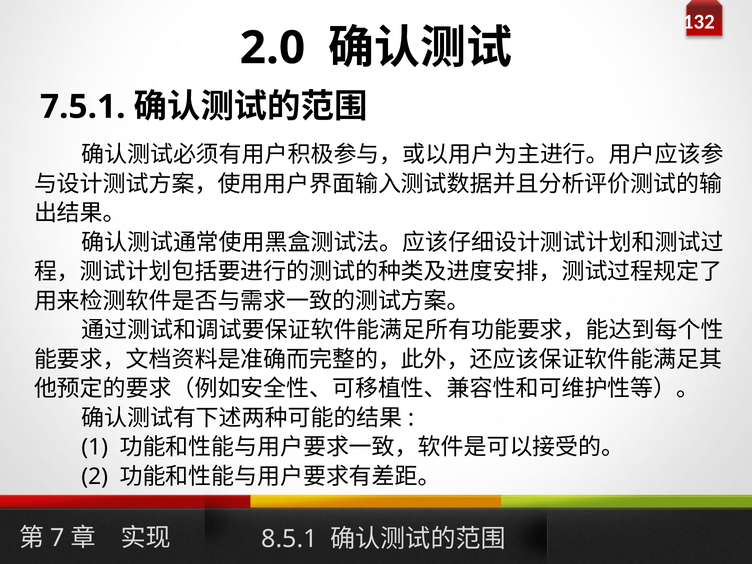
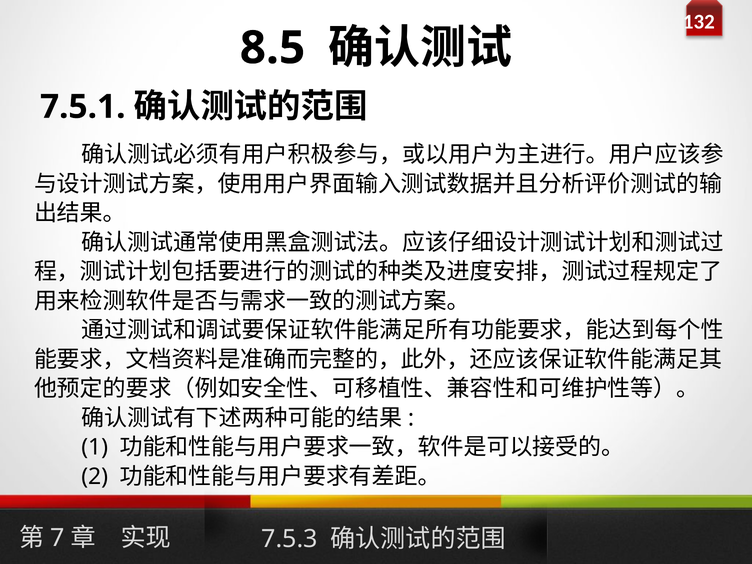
2.0: 2.0 -> 8.5 (272, 48)
8.5.1: 8.5.1 -> 7.5.3 (290, 539)
